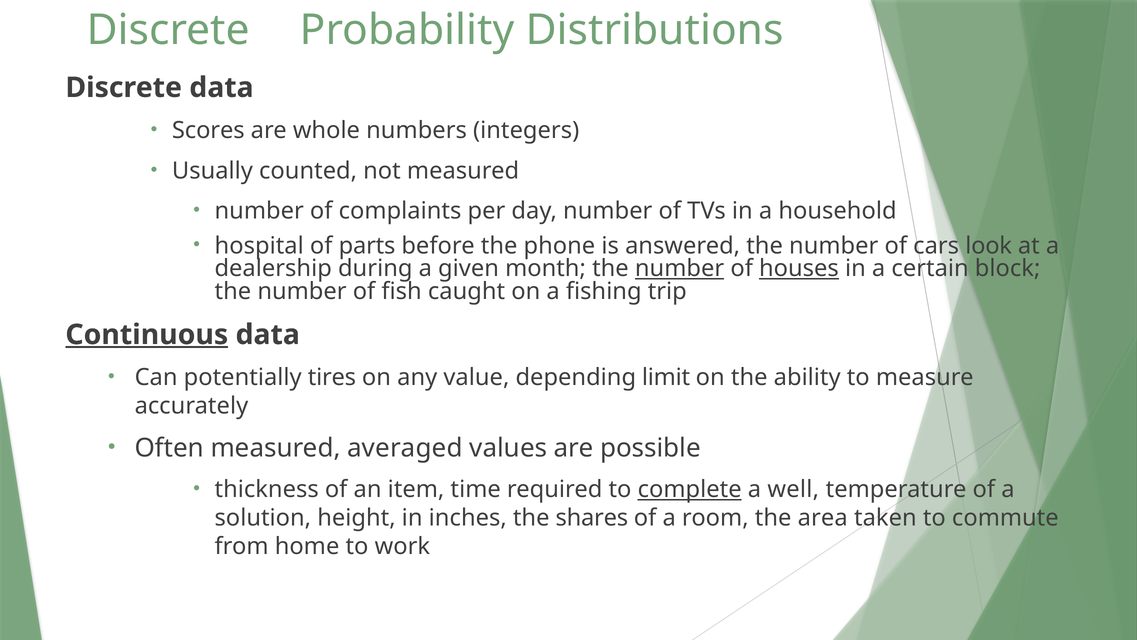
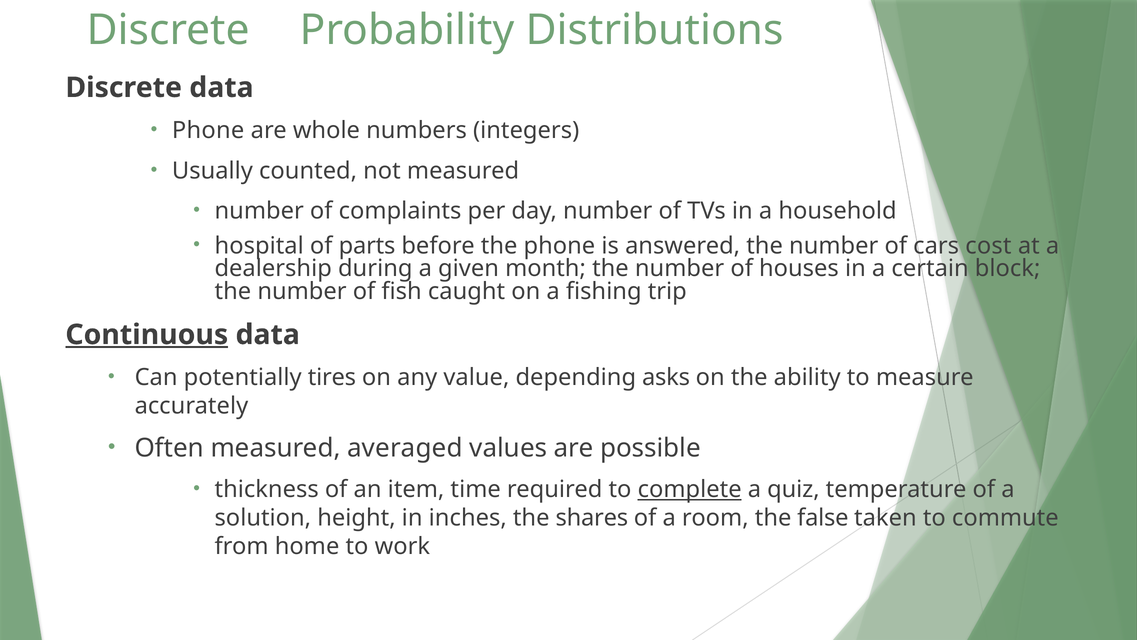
Scores: Scores -> Phone (208, 130)
look: look -> cost (988, 246)
number underline: present -> none (680, 268)
houses underline: present -> none (799, 268)
limit: limit -> asks (666, 377)
well: well -> quiz (793, 489)
area: area -> false (823, 518)
